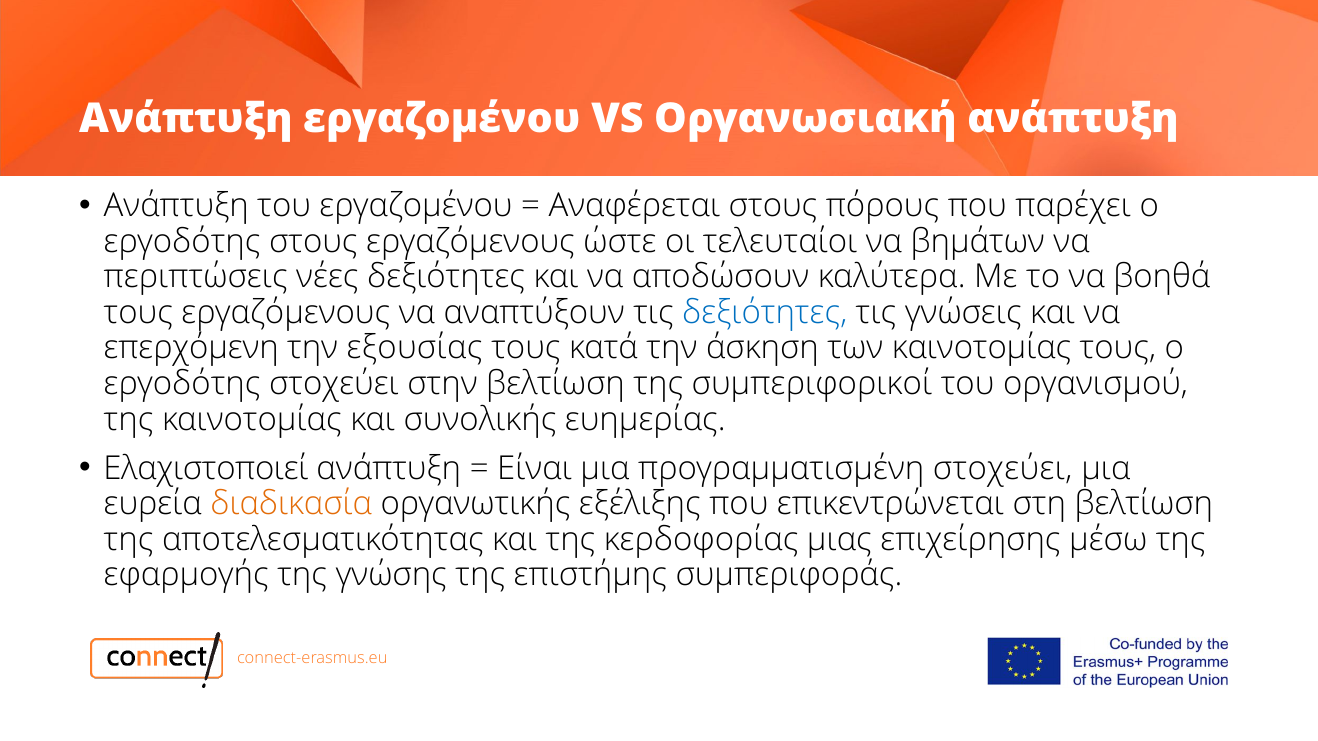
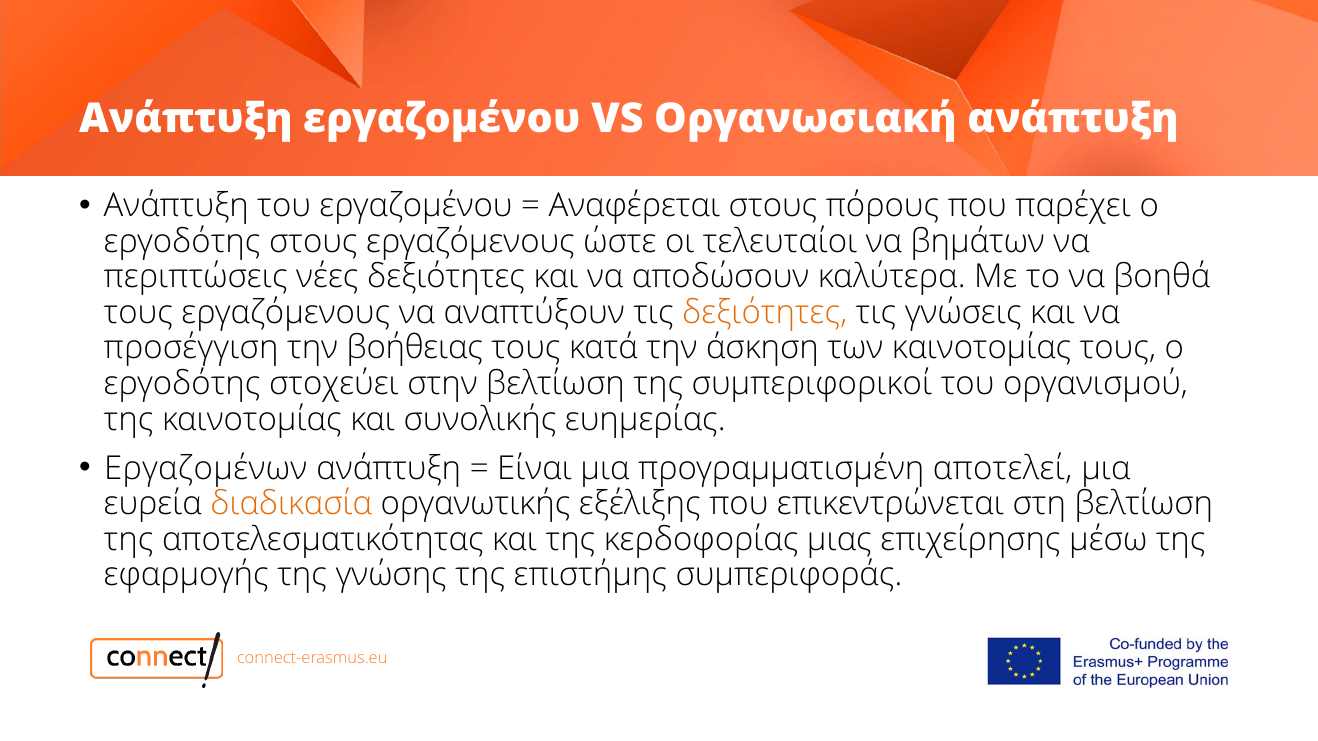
δεξιότητες colour: blue -> orange (765, 313)
επερχόμενη: επερχόμενη -> προσέγγιση (191, 348)
εξουσίας: εξουσίας -> βοήθειας (415, 348)
Ελαχιστοποιεί: Ελαχιστοποιεί -> Εργαζομένων (206, 469)
προγραμματισμένη στοχεύει: στοχεύει -> αποτελεί (1003, 469)
